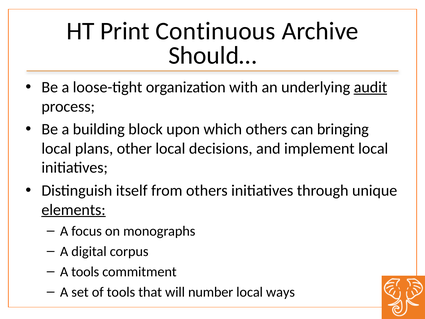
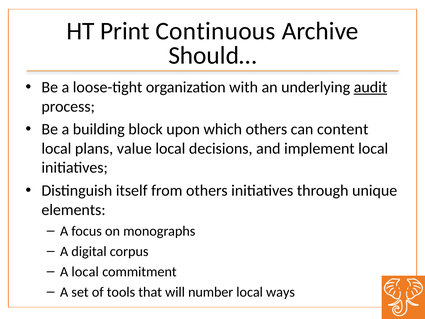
bringing: bringing -> content (343, 129)
other: other -> value (134, 148)
elements underline: present -> none (74, 210)
A tools: tools -> local (85, 271)
